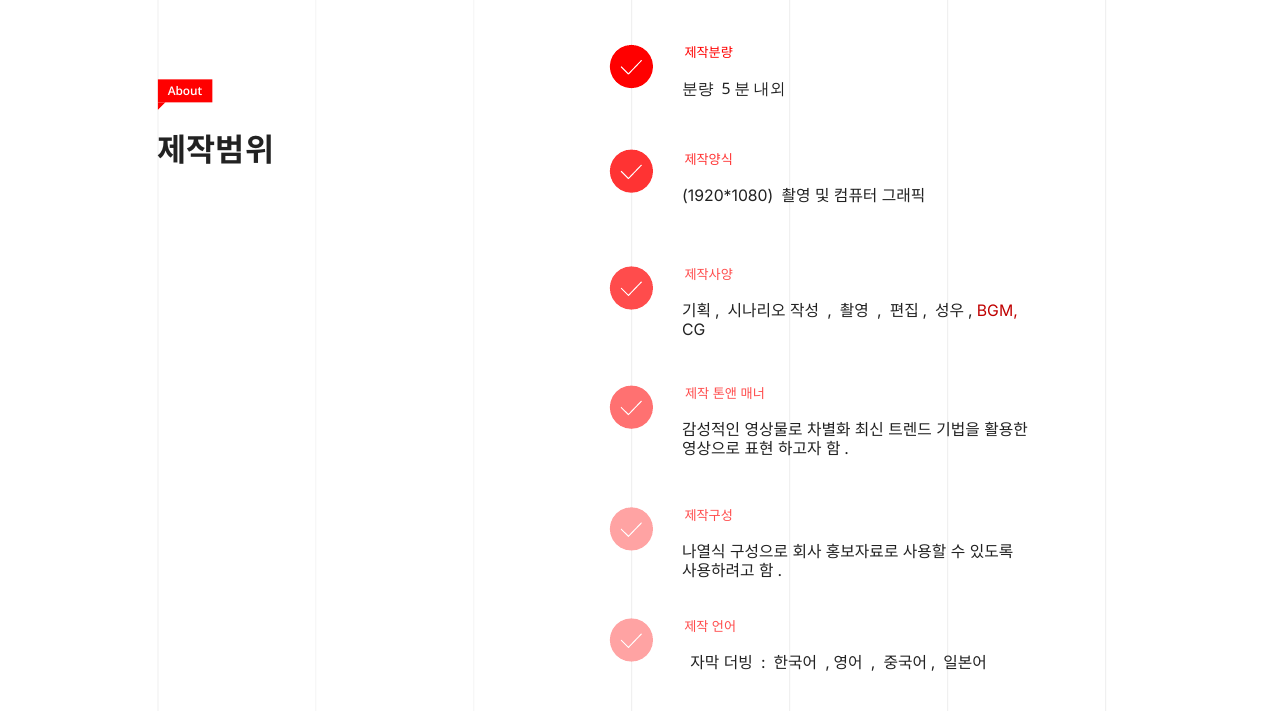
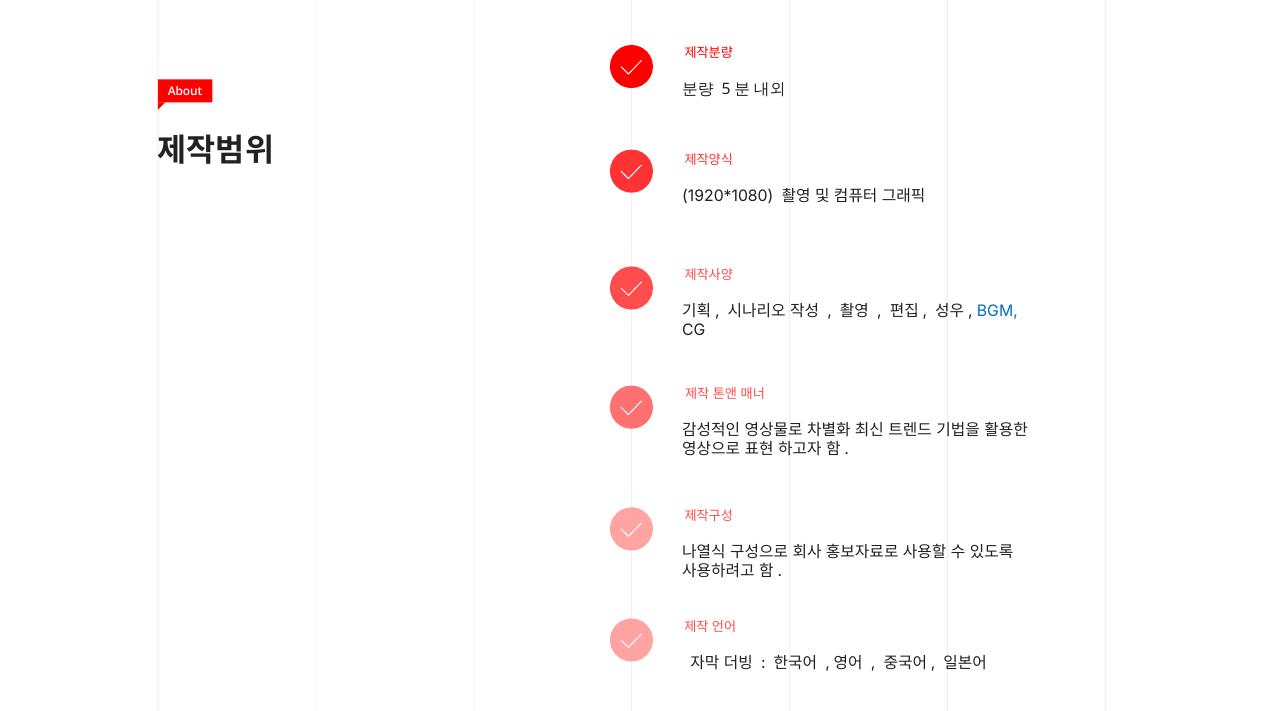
BGM colour: red -> blue (997, 311)
